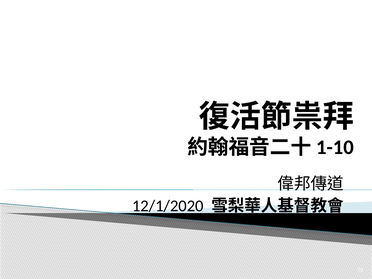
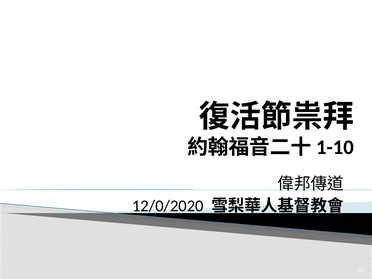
12/1/2020: 12/1/2020 -> 12/0/2020 (168, 206)
